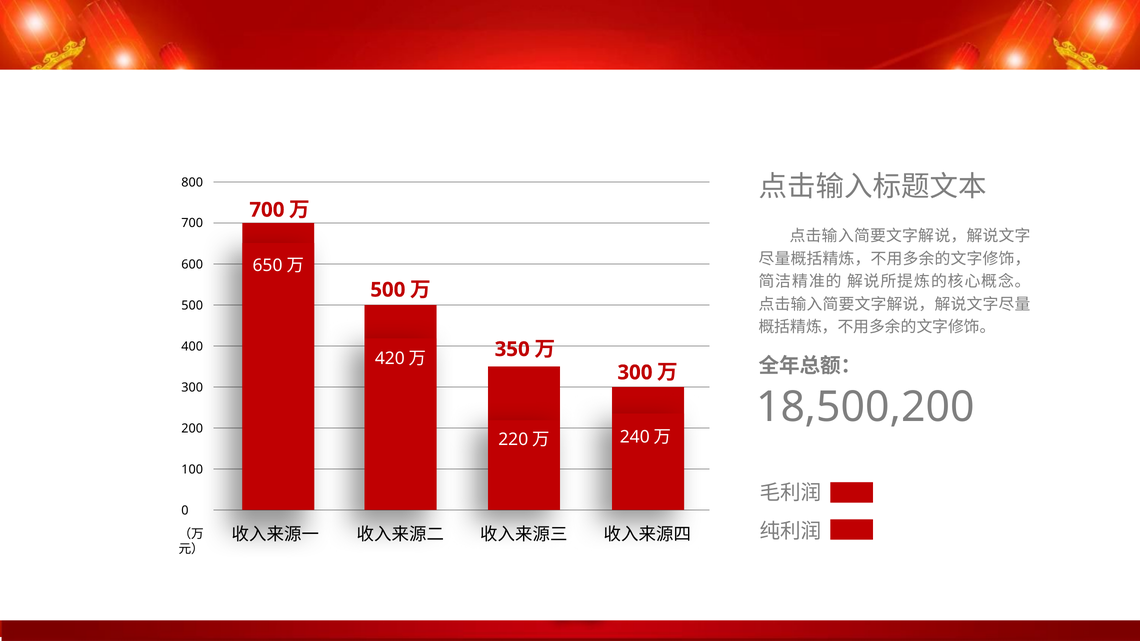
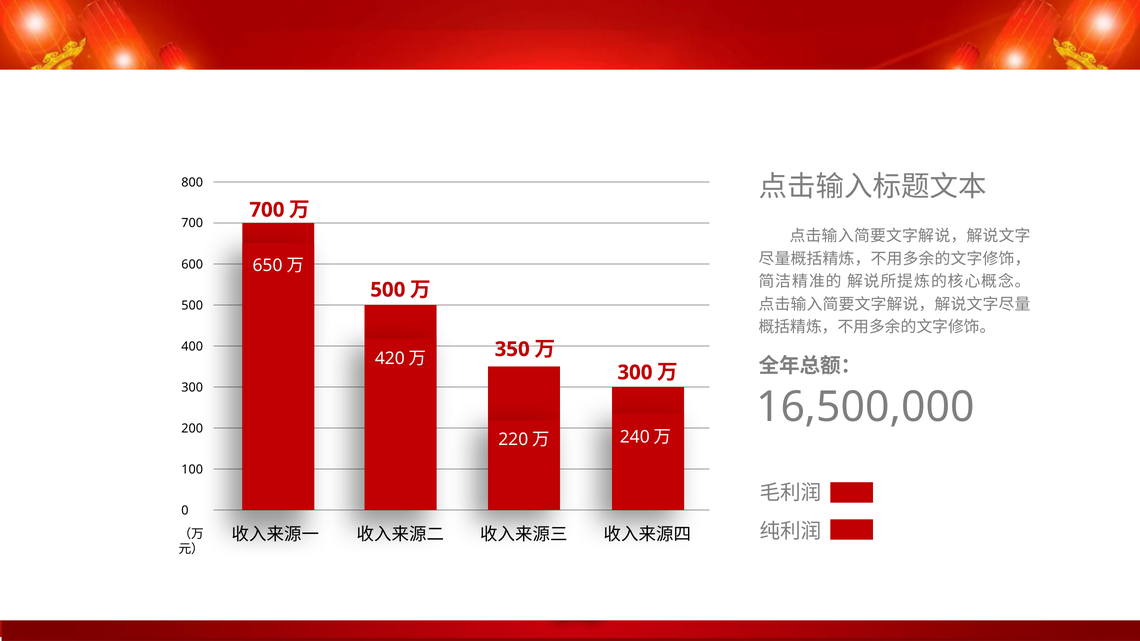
18,500,200: 18,500,200 -> 16,500,000 (865, 407)
